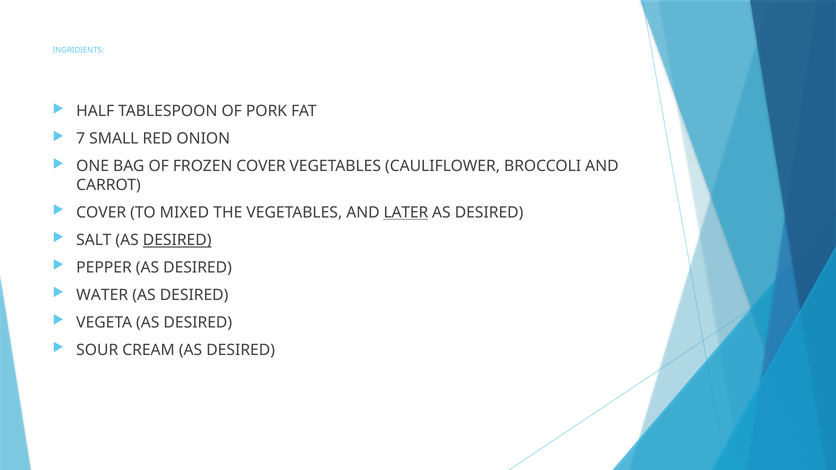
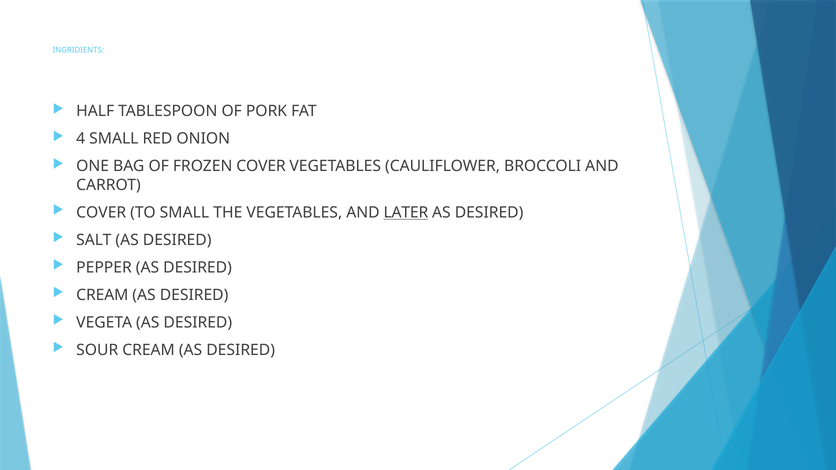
7: 7 -> 4 (81, 139)
TO MIXED: MIXED -> SMALL (184, 213)
DESIRED underline: present -> none (177, 240)
WATER: WATER -> CREAM (102, 295)
